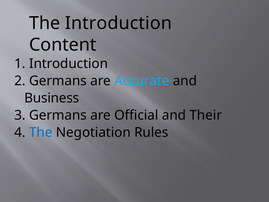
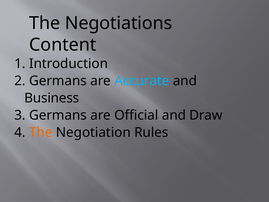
The Introduction: Introduction -> Negotiations (119, 23)
Their: Their -> Draw (206, 115)
The colour: blue -> orange (41, 132)
